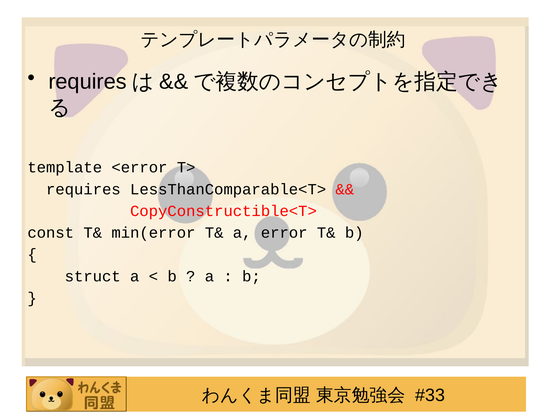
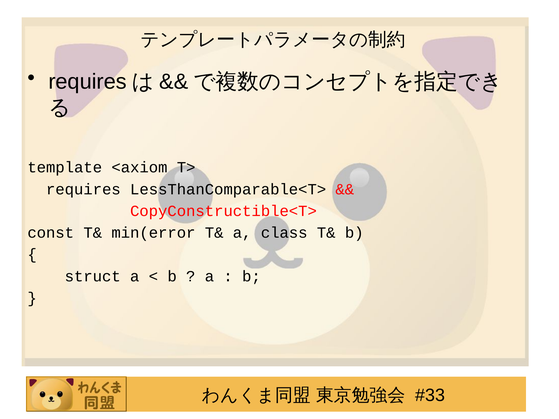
<error: <error -> <axiom (139, 168)
error: error -> class (284, 233)
